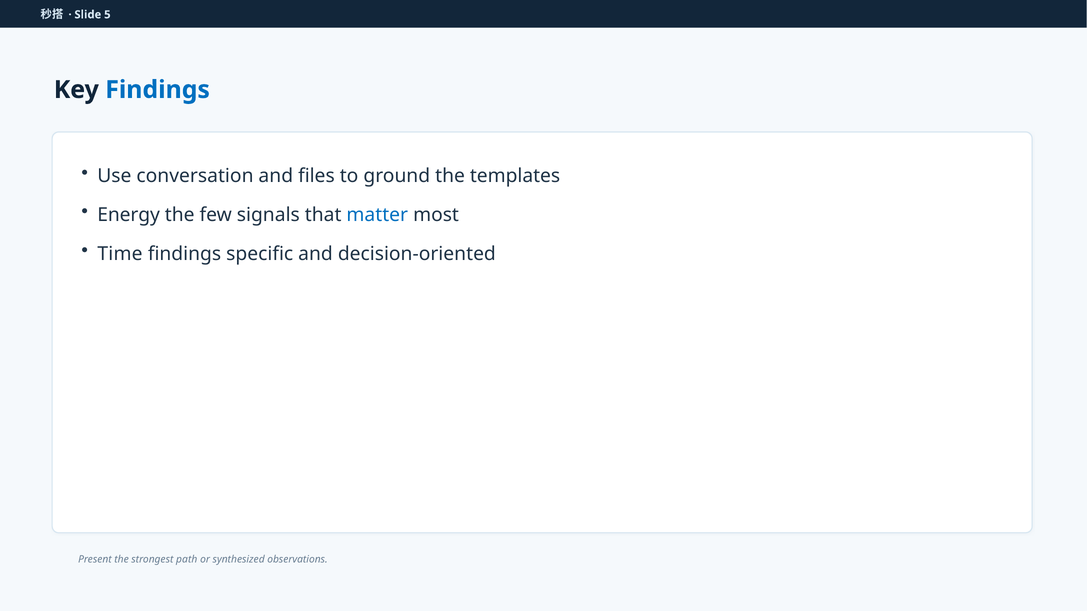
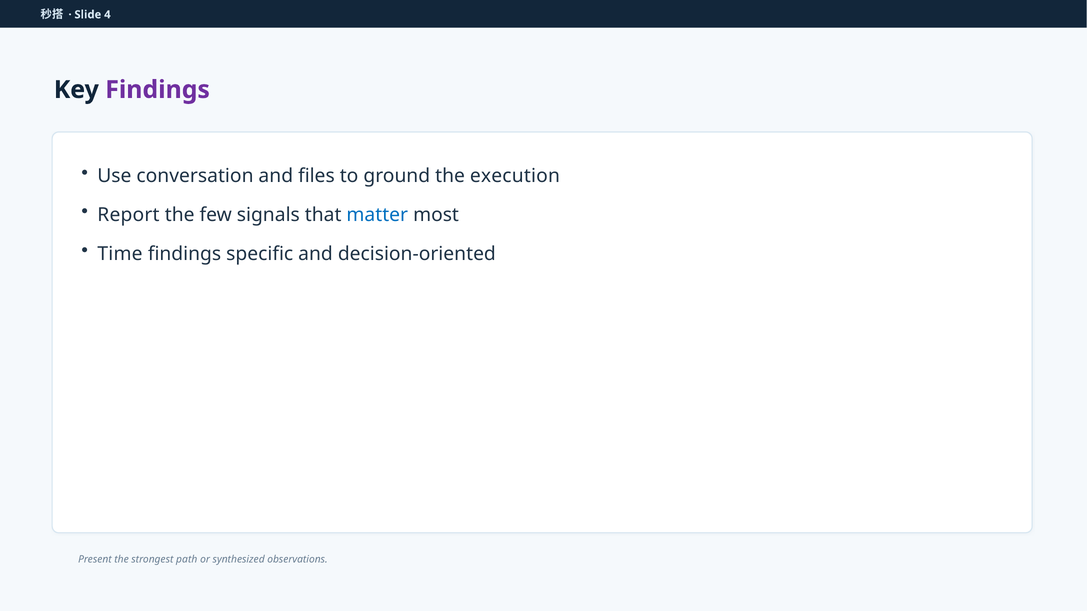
5: 5 -> 4 (107, 15)
Findings colour: blue -> purple (158, 90)
templates: templates -> execution (515, 176)
Energy: Energy -> Report (128, 215)
